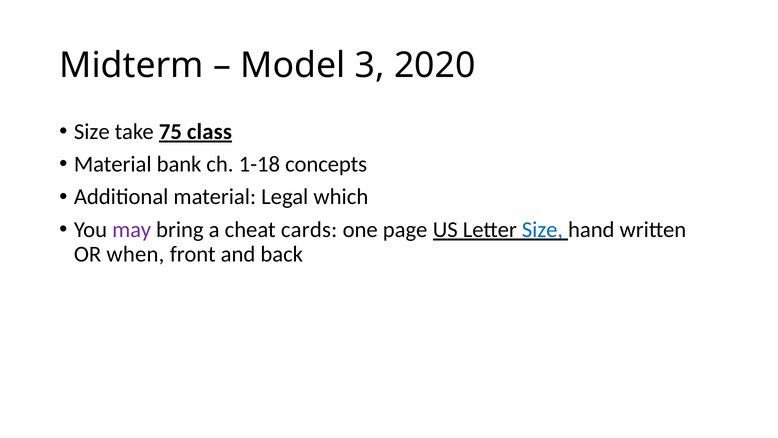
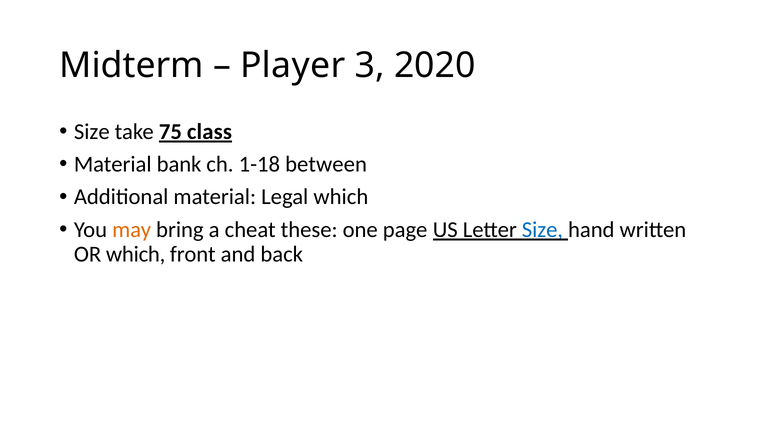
Model: Model -> Player (293, 65)
concepts: concepts -> between (326, 164)
may colour: purple -> orange (132, 229)
cards: cards -> these (309, 229)
OR when: when -> which (136, 254)
